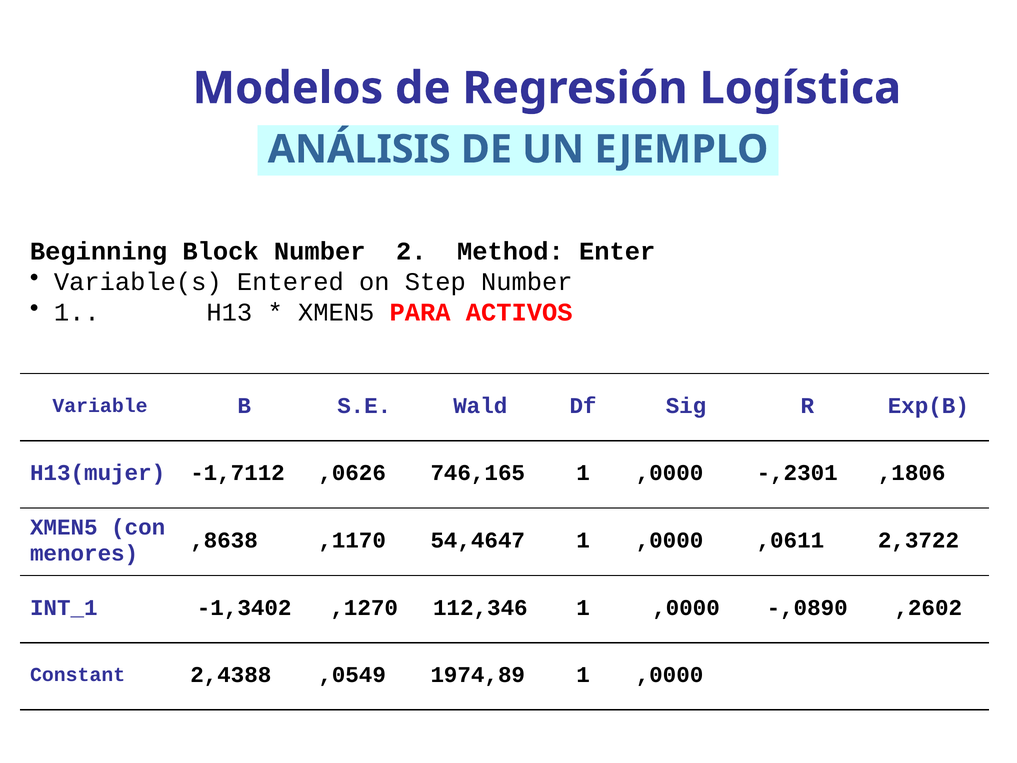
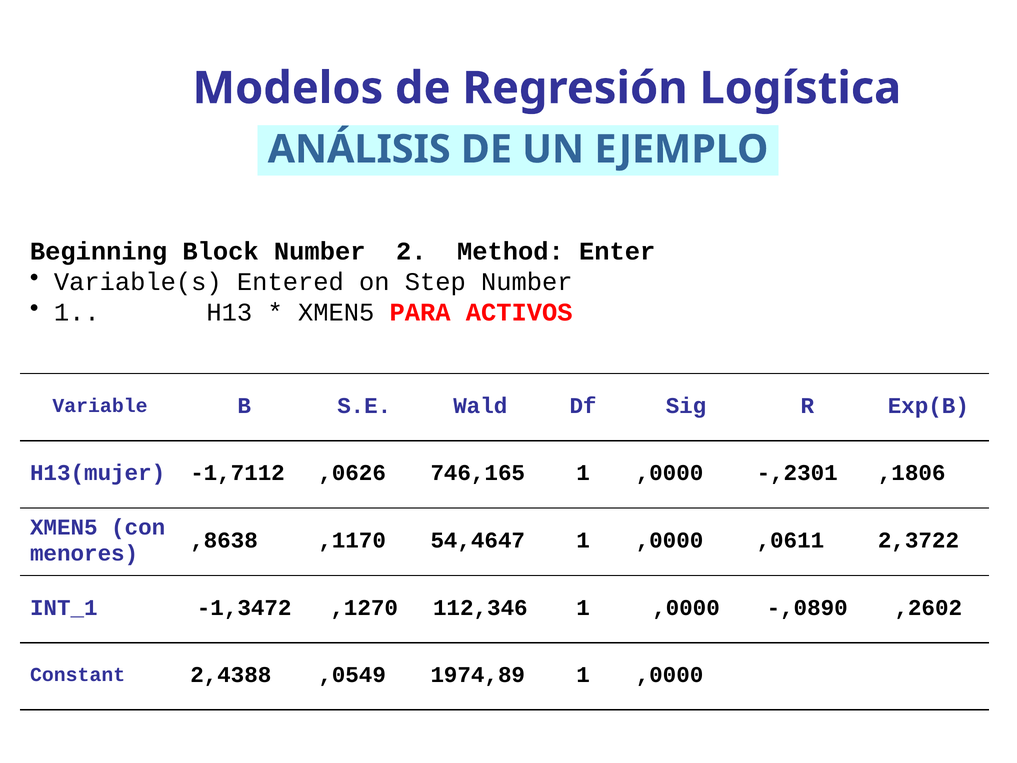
-1,3402: -1,3402 -> -1,3472 (244, 607)
